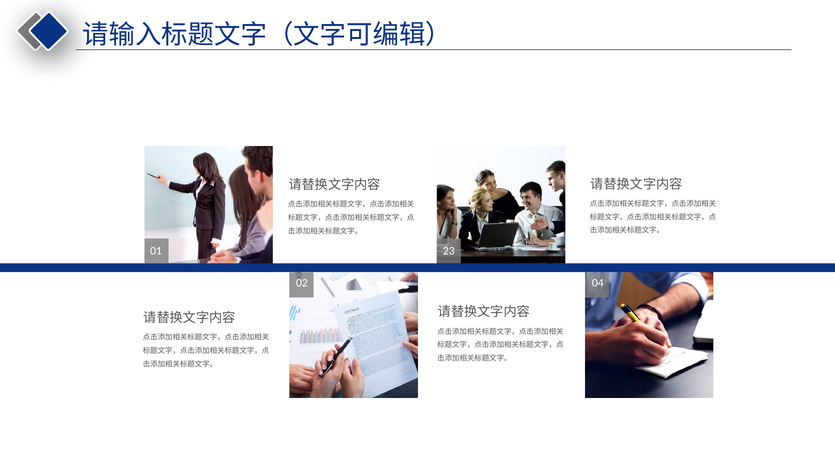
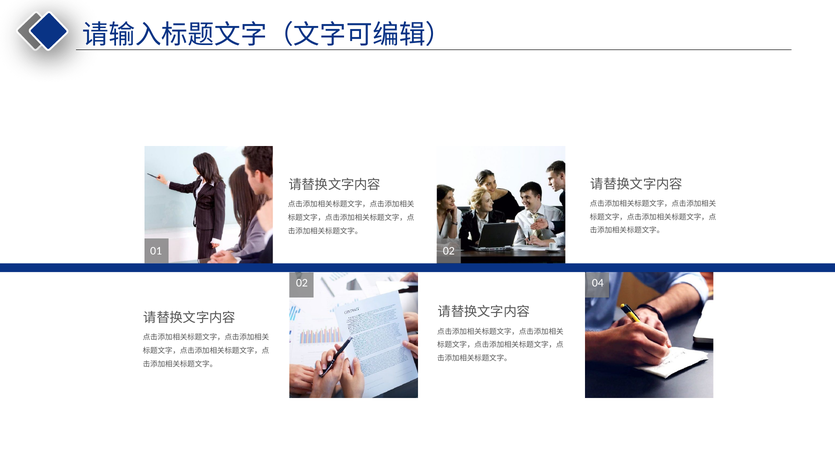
01 23: 23 -> 02 (449, 251)
